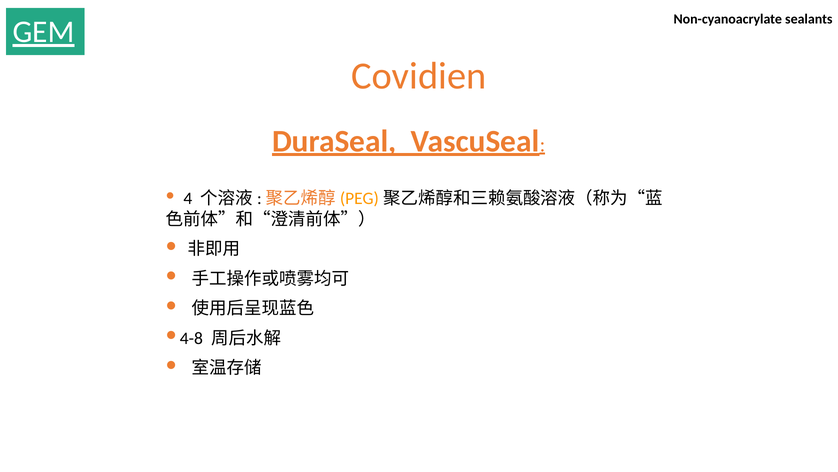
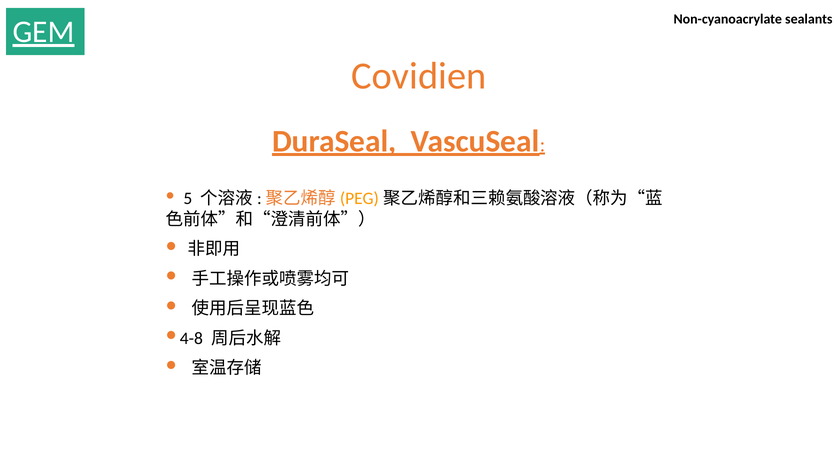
4: 4 -> 5 (188, 198)
